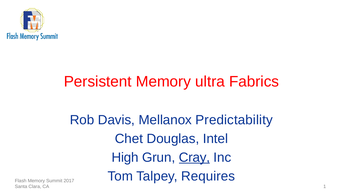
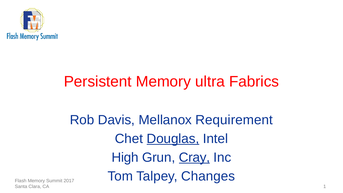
Predictability: Predictability -> Requirement (234, 120)
Douglas underline: none -> present (173, 139)
Requires: Requires -> Changes (208, 176)
